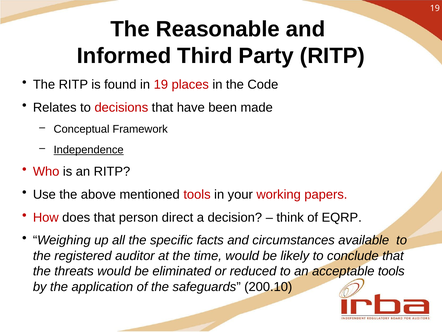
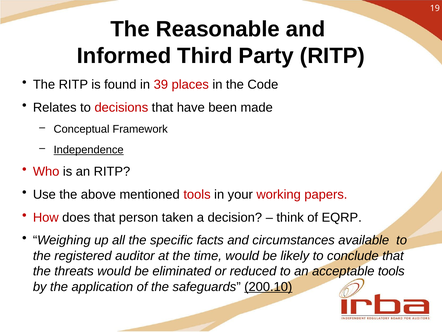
in 19: 19 -> 39 (161, 84)
direct: direct -> taken (178, 217)
200.10 underline: none -> present (268, 286)
